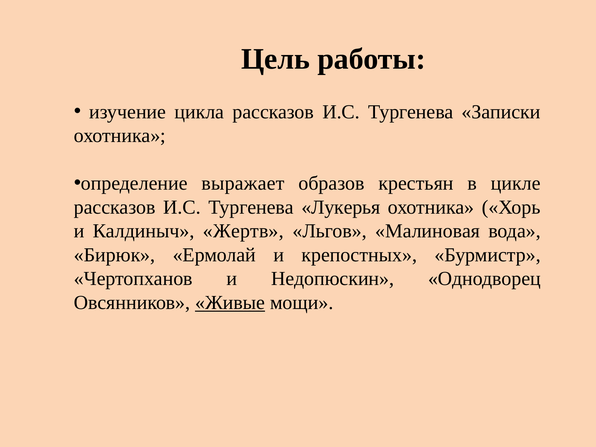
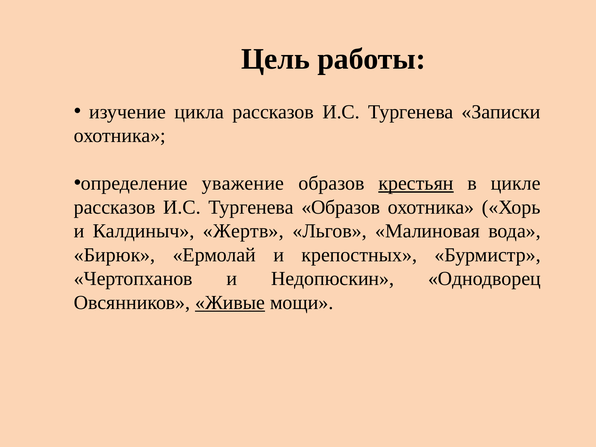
выражает: выражает -> уважение (243, 183)
крестьян underline: none -> present (416, 183)
Тургенева Лукерья: Лукерья -> Образов (341, 207)
